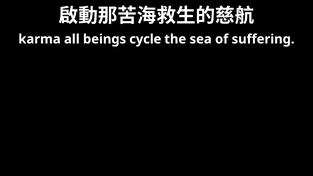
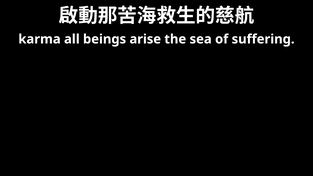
cycle: cycle -> arise (145, 39)
